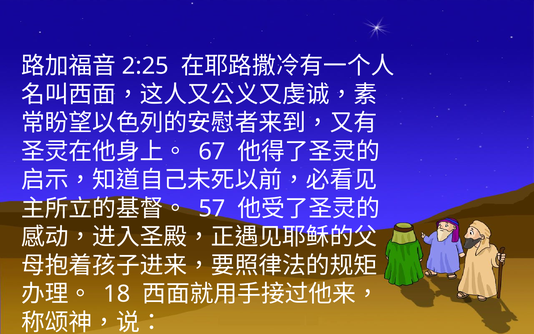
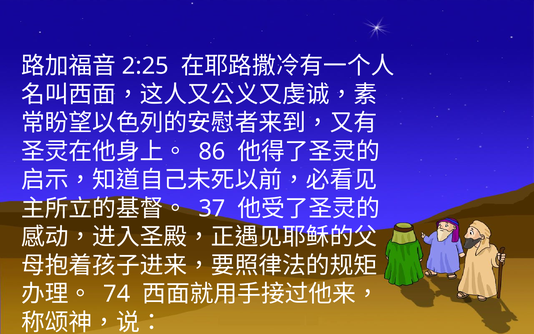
67: 67 -> 86 (212, 151)
57: 57 -> 37 (212, 208)
18: 18 -> 74 (117, 294)
